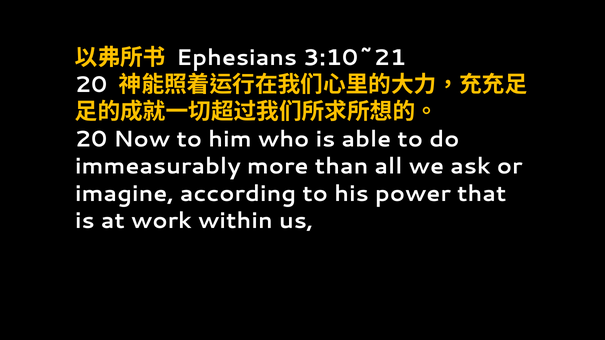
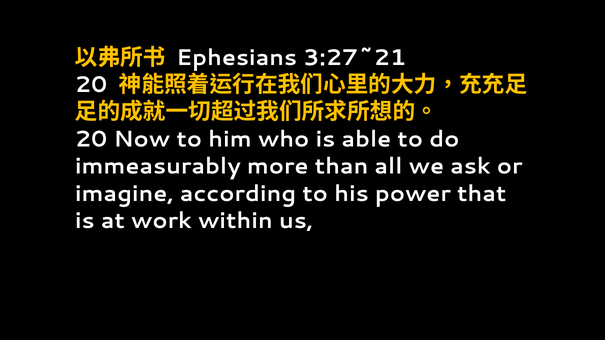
3:10~21: 3:10~21 -> 3:27~21 (355, 58)
